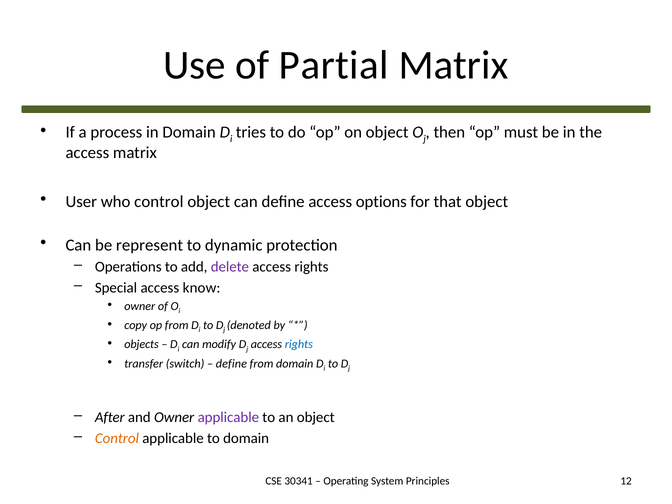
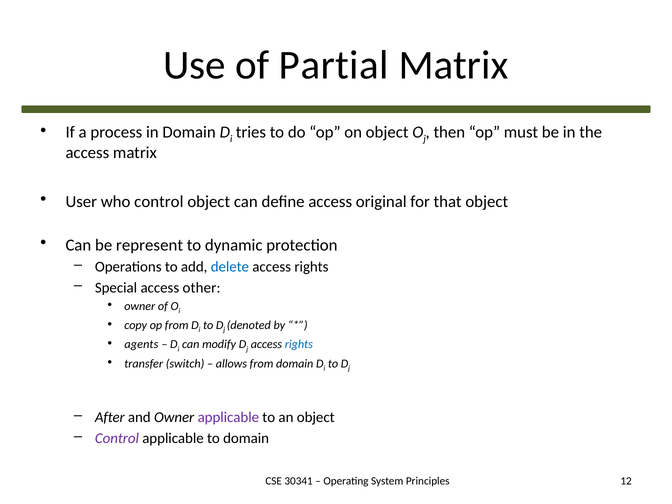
options: options -> original (381, 202)
delete colour: purple -> blue (230, 267)
know: know -> other (202, 288)
objects: objects -> agents (141, 344)
define: define -> allows (231, 364)
Control colour: orange -> purple (117, 438)
